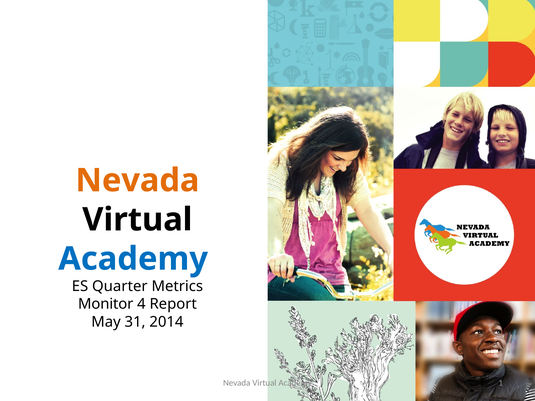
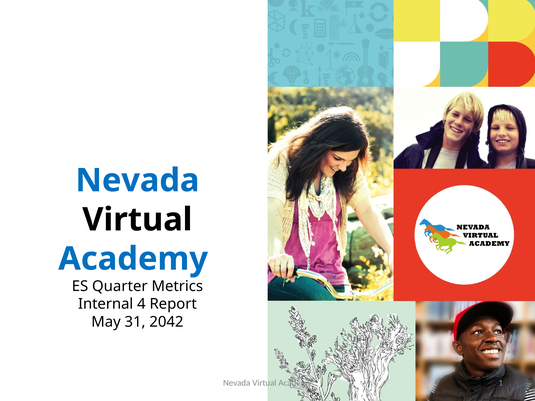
Nevada colour: orange -> blue (137, 181)
Monitor: Monitor -> Internal (106, 304)
2014: 2014 -> 2042 (166, 322)
